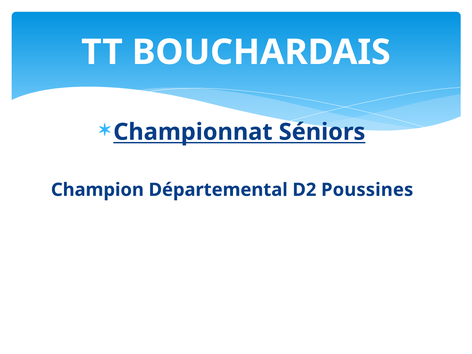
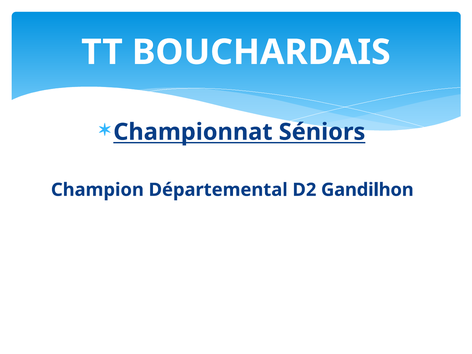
Poussines: Poussines -> Gandilhon (367, 190)
